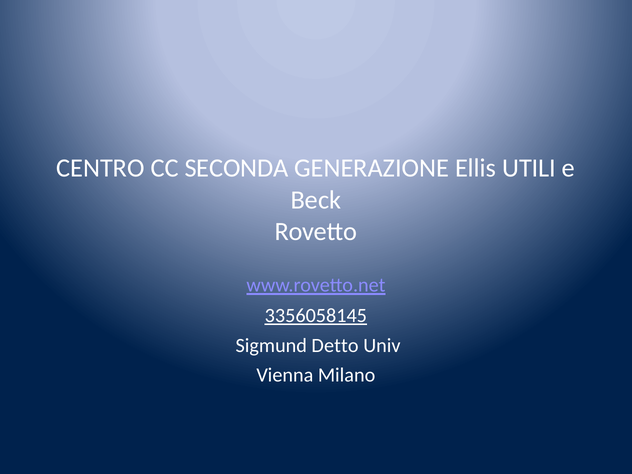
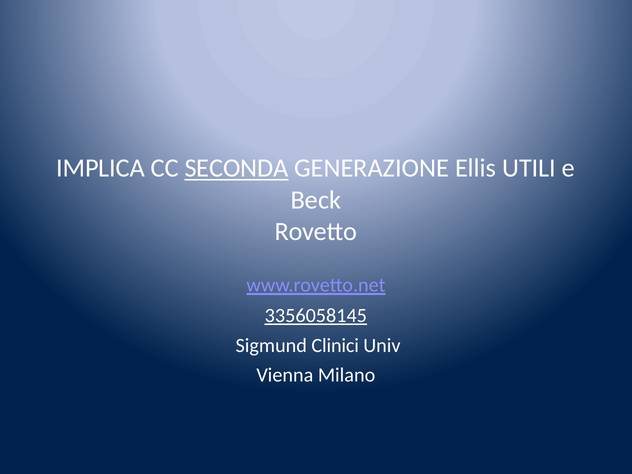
CENTRO: CENTRO -> IMPLICA (101, 168)
SECONDA underline: none -> present (236, 168)
Detto: Detto -> Clinici (335, 345)
